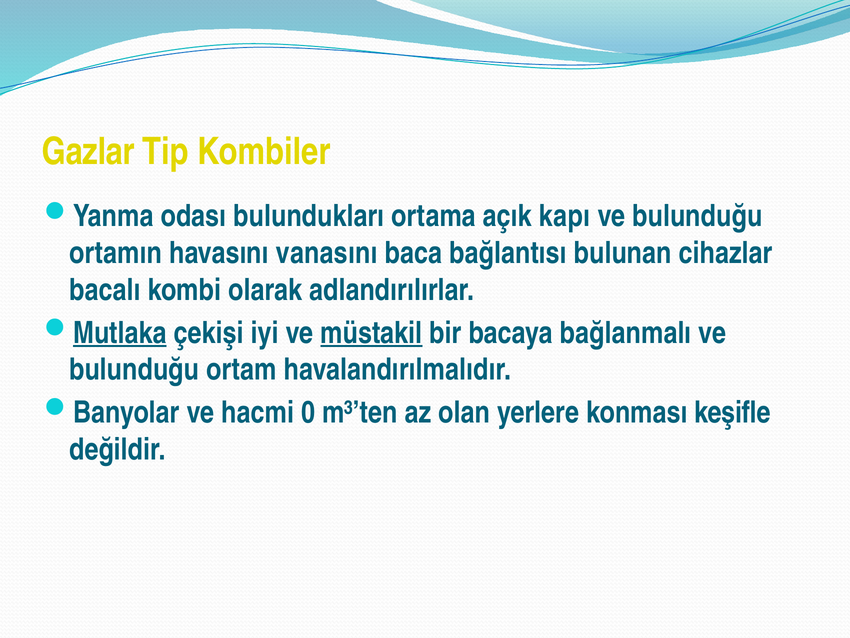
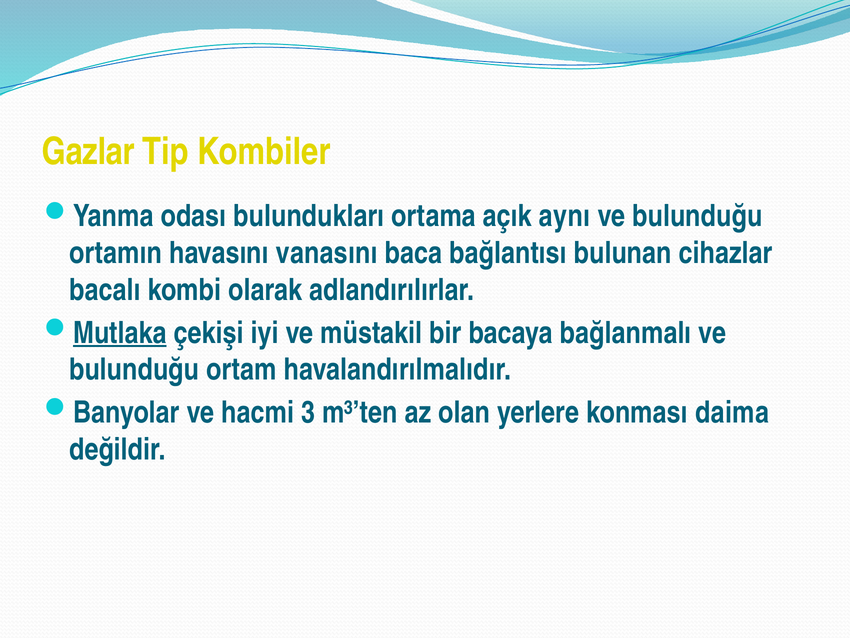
kapı: kapı -> aynı (565, 216)
müstakil underline: present -> none (371, 333)
0: 0 -> 3 (308, 412)
keşifle: keşifle -> daima (732, 412)
